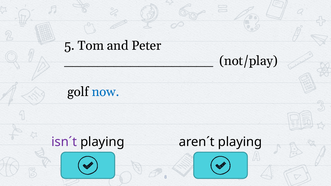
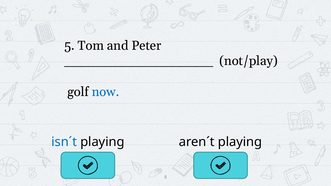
isn´t colour: purple -> blue (64, 142)
